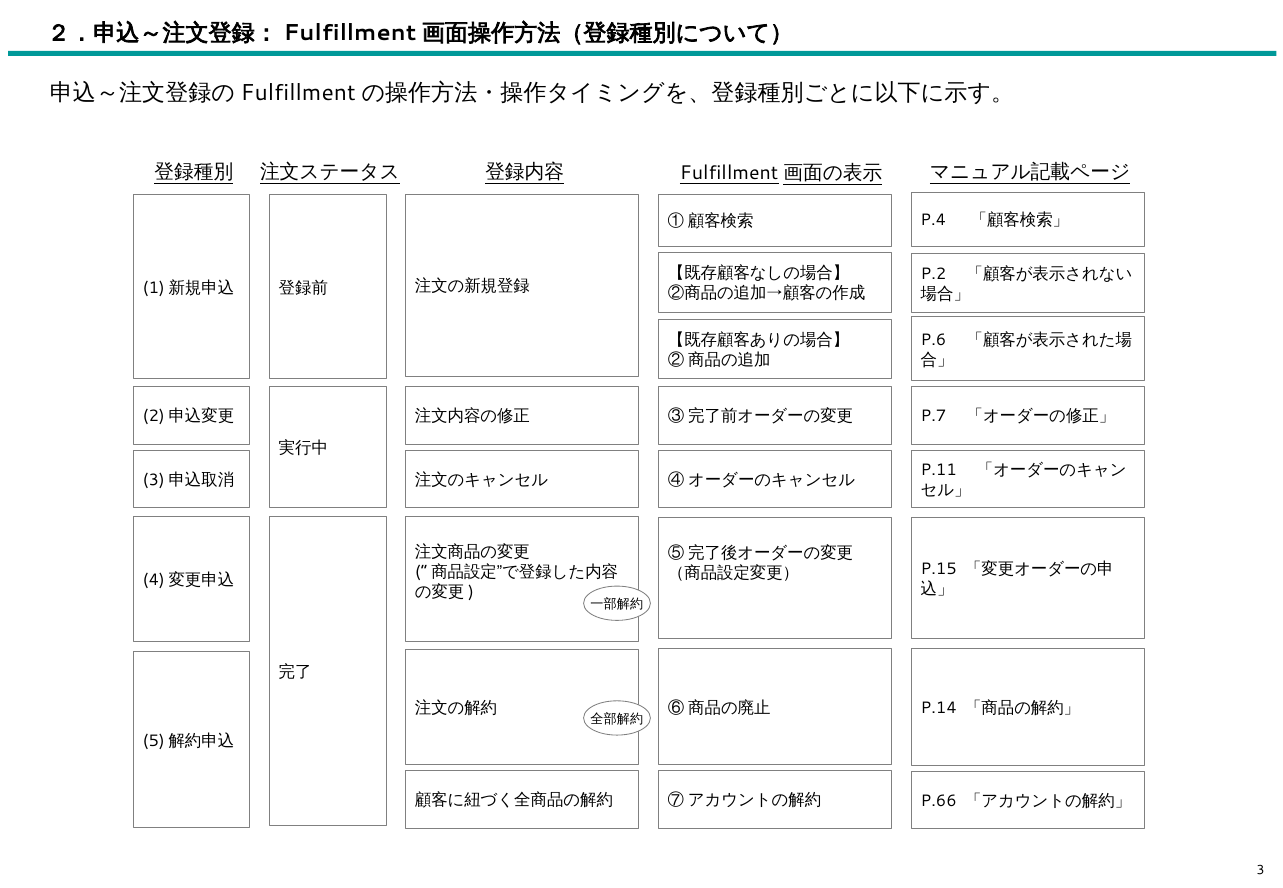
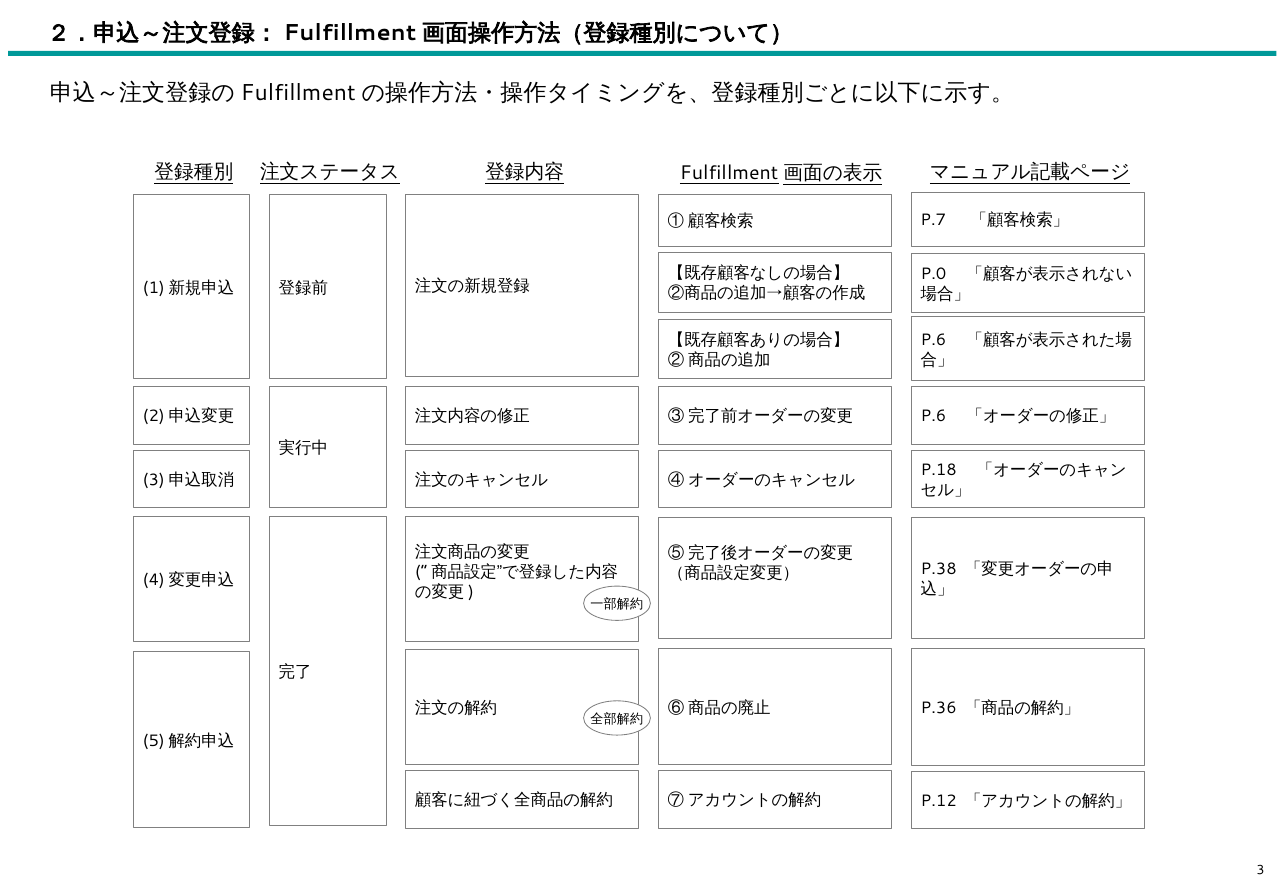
P.4: P.4 -> P.7 (933, 221)
P.2: P.2 -> P.0 (934, 274)
P.7: P.7 -> P.6 (934, 417)
P.11: P.11 -> P.18 (939, 470)
P.15: P.15 -> P.38 (939, 570)
P.14: P.14 -> P.36 (939, 708)
P.66: P.66 -> P.12 (939, 801)
